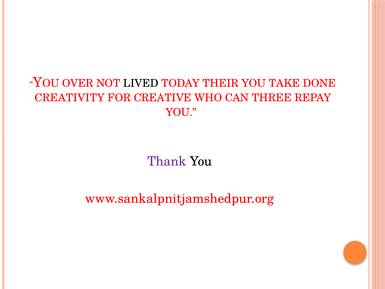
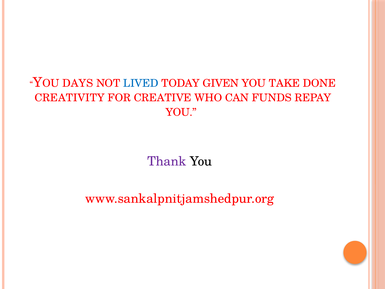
OVER: OVER -> DAYS (78, 83)
LIVED colour: black -> blue (141, 83)
THEIR: THEIR -> GIVEN (221, 83)
THREE: THREE -> FUNDS (272, 98)
